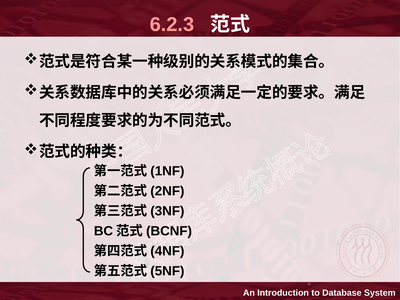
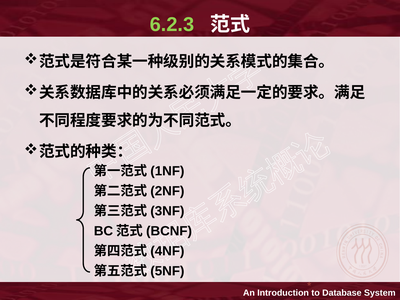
6.2.3 colour: pink -> light green (172, 25)
